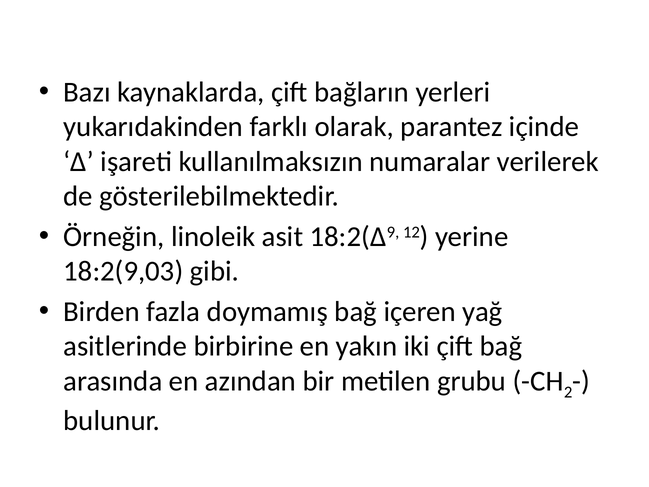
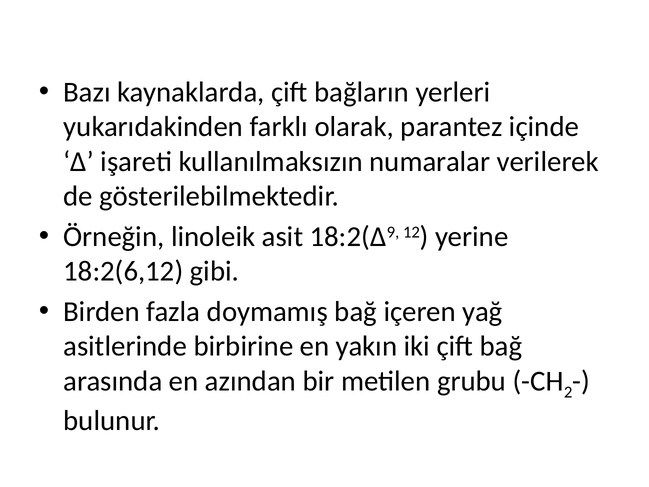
18:2(9,03: 18:2(9,03 -> 18:2(6,12 (123, 271)
